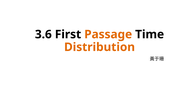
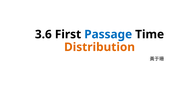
Passage colour: orange -> blue (108, 34)
